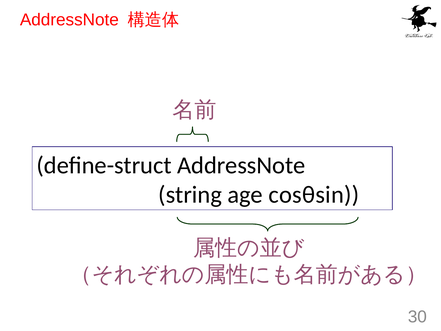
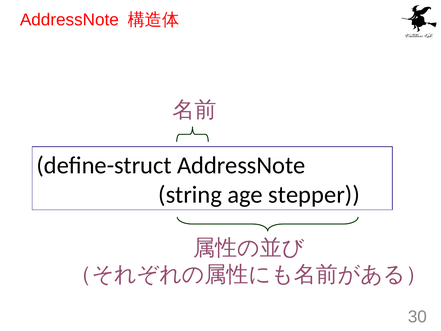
cosθsin: cosθsin -> stepper (314, 195)
